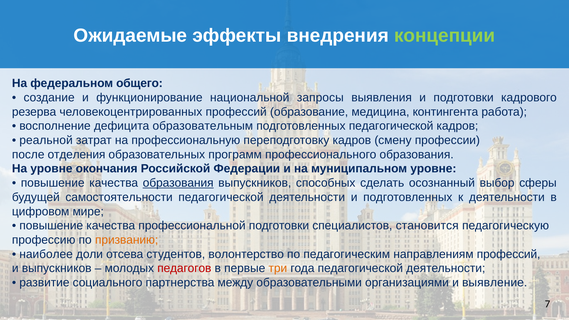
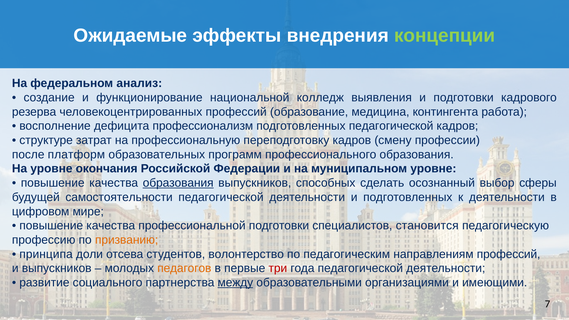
общего: общего -> анализ (139, 83)
запросы: запросы -> колледж (320, 98)
образовательным: образовательным -> профессионализм (203, 126)
реальной: реальной -> структуре (46, 140)
отделения: отделения -> платформ (76, 155)
наиболее: наиболее -> принципа (46, 254)
педагогов colour: red -> orange (184, 268)
три colour: orange -> red (278, 268)
между underline: none -> present (235, 283)
выявление: выявление -> имеющими (495, 283)
